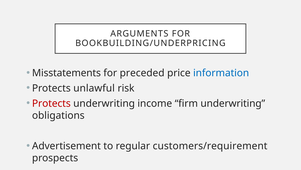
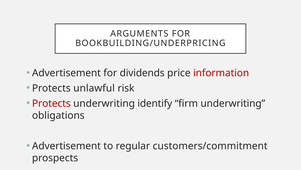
Misstatements: Misstatements -> Advertisement (66, 73)
preceded: preceded -> dividends (142, 73)
information colour: blue -> red (221, 73)
income: income -> identify (155, 103)
customers/requirement: customers/requirement -> customers/commitment (210, 145)
